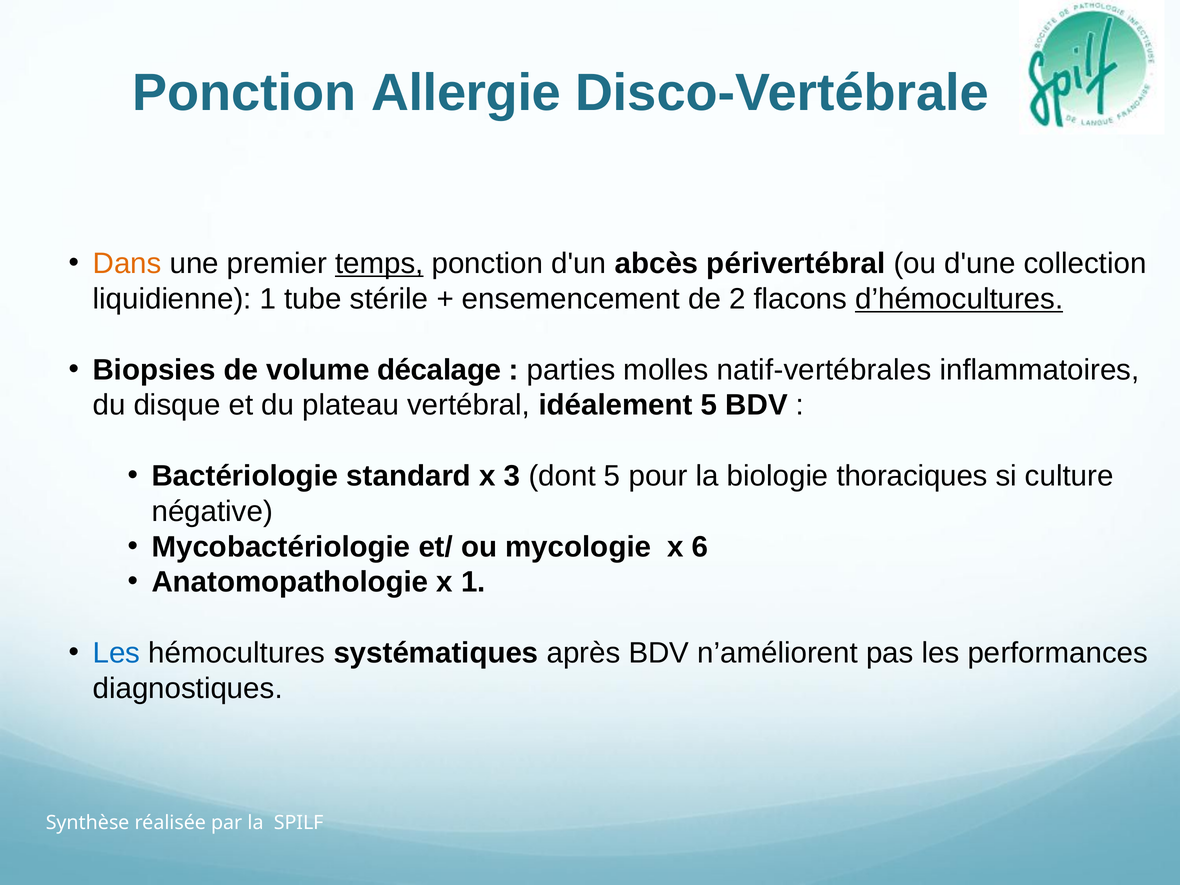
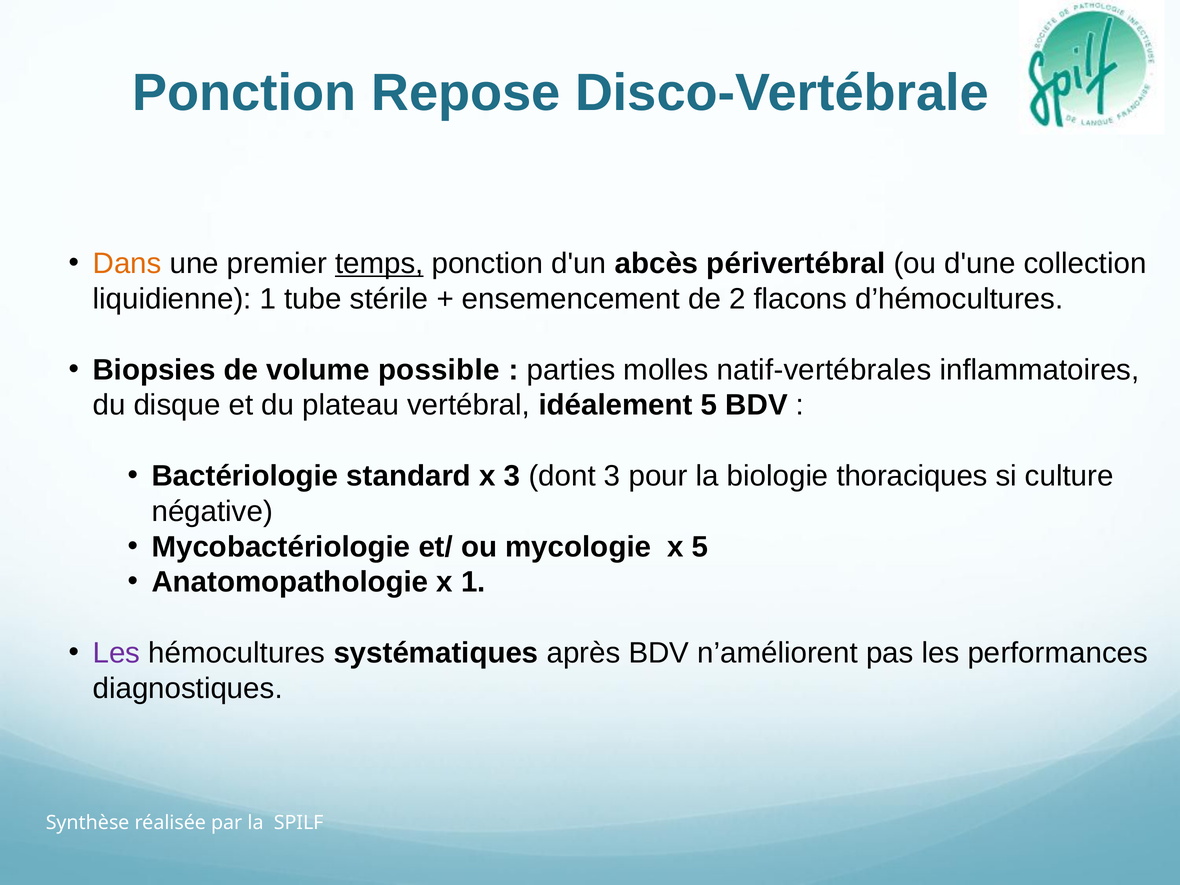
Allergie: Allergie -> Repose (466, 93)
d’hémocultures underline: present -> none (959, 299)
décalage: décalage -> possible (439, 370)
dont 5: 5 -> 3 (612, 476)
x 6: 6 -> 5 (700, 547)
Les colour: blue -> purple (116, 653)
